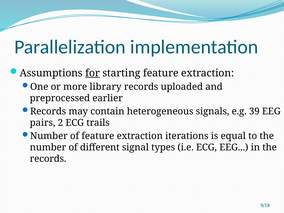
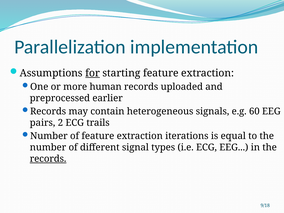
library: library -> human (106, 87)
39: 39 -> 60 (254, 111)
records underline: none -> present (48, 159)
